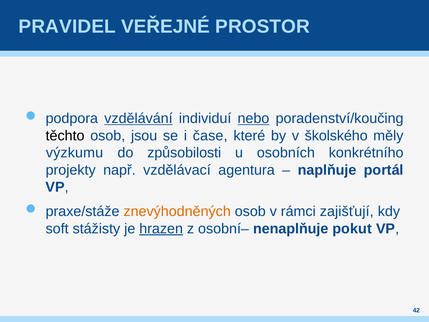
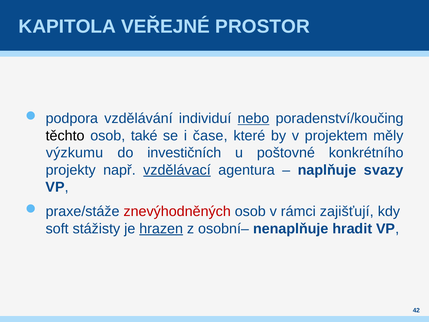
PRAVIDEL: PRAVIDEL -> KAPITOLA (67, 27)
vzdělávání underline: present -> none (138, 118)
jsou: jsou -> také (144, 136)
školského: školského -> projektem (336, 136)
způsobilosti: způsobilosti -> investičních (184, 153)
osobních: osobních -> poštovné (286, 153)
vzdělávací underline: none -> present (177, 170)
portál: portál -> svazy (384, 170)
znevýhodněných colour: orange -> red (177, 211)
pokut: pokut -> hradit (352, 228)
